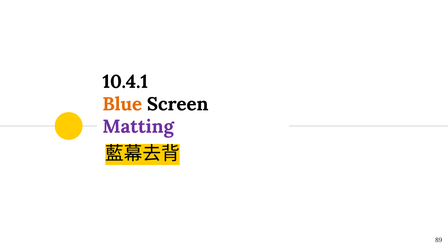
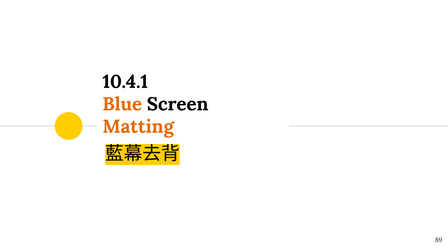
Matting colour: purple -> orange (138, 127)
